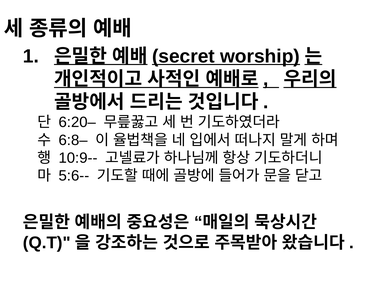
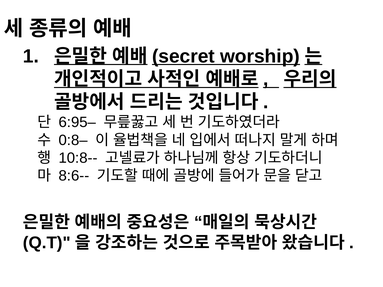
6:20–: 6:20– -> 6:95– (77, 122)
6:8–: 6:8– -> 0:8– (73, 140)
10:9--: 10:9-- -> 10:8-- (78, 158)
5:6--: 5:6-- -> 8:6-- (74, 176)
